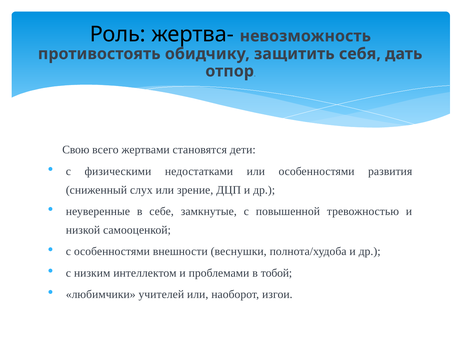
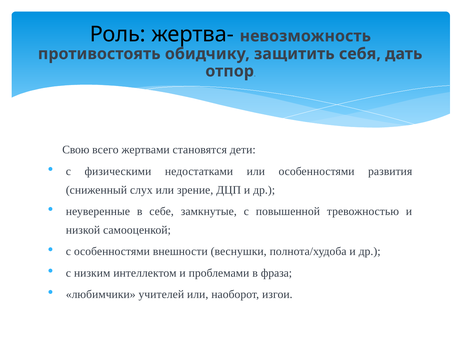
тобой: тобой -> фраза (276, 273)
